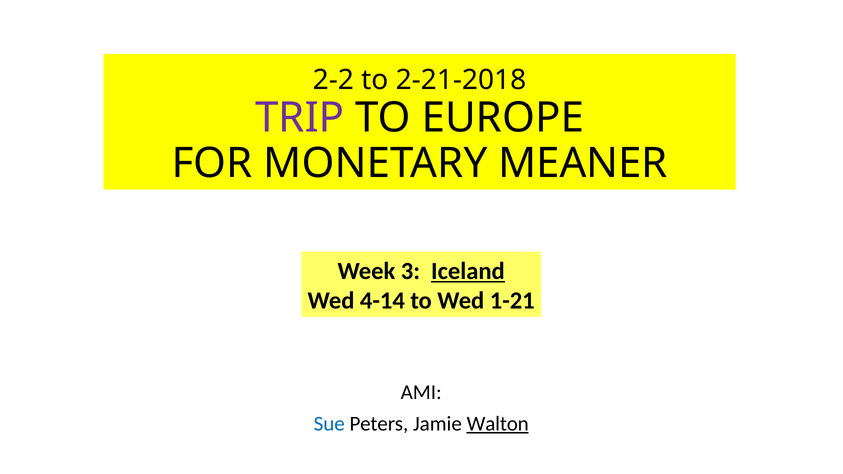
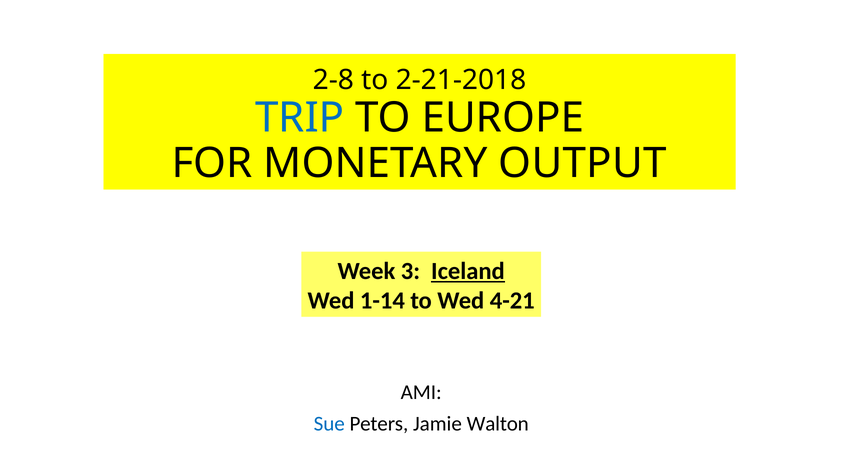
2-2: 2-2 -> 2-8 (333, 80)
TRIP colour: purple -> blue (300, 118)
MEANER: MEANER -> OUTPUT (583, 163)
4-14: 4-14 -> 1-14 (382, 301)
1-21: 1-21 -> 4-21 (512, 301)
Walton underline: present -> none (498, 424)
